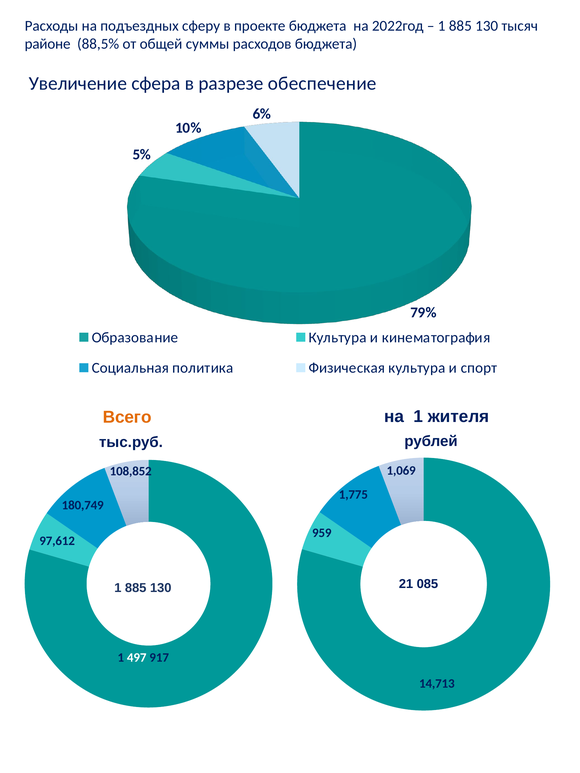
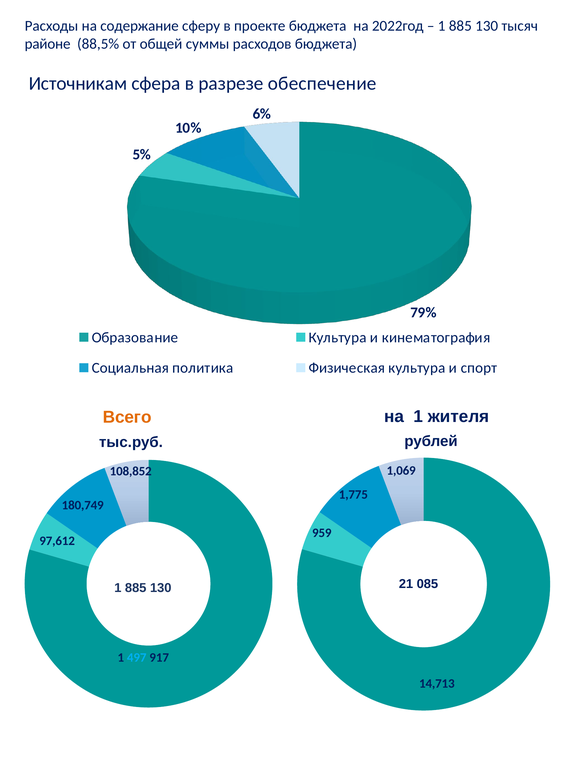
подъездных: подъездных -> содержание (140, 26)
Увеличение: Увеличение -> Источникам (78, 83)
497 colour: white -> light blue (137, 658)
